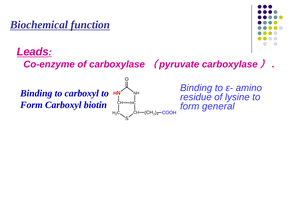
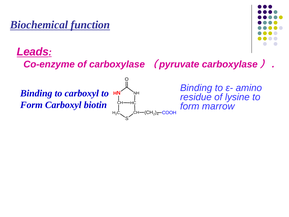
general: general -> marrow (218, 106)
